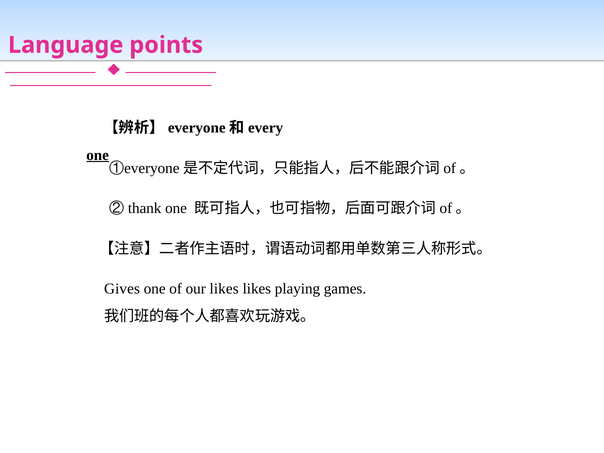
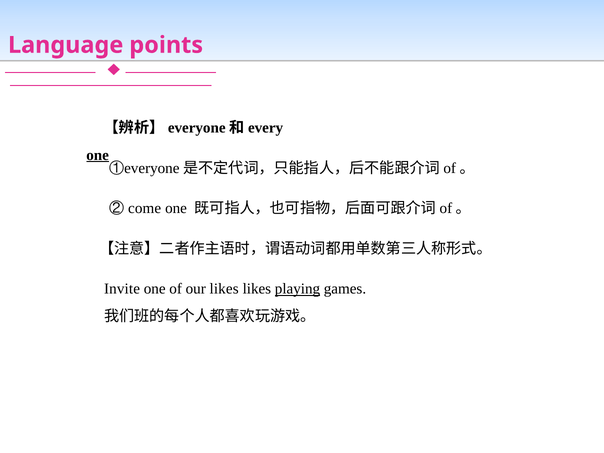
thank: thank -> come (145, 208)
Gives: Gives -> Invite (122, 289)
playing underline: none -> present (297, 289)
